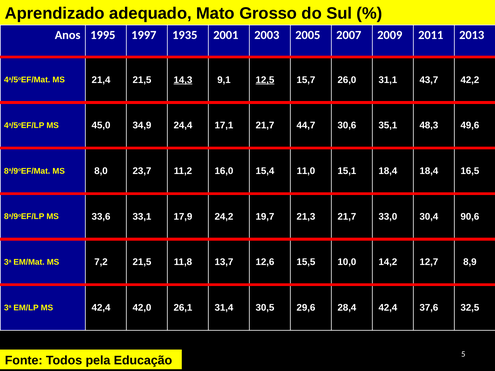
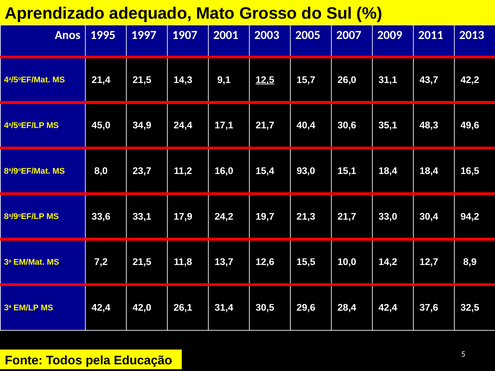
1935: 1935 -> 1907 (185, 35)
14,3 underline: present -> none (183, 80)
44,7: 44,7 -> 40,4 (306, 126)
11,0: 11,0 -> 93,0 (306, 171)
90,6: 90,6 -> 94,2 (470, 217)
